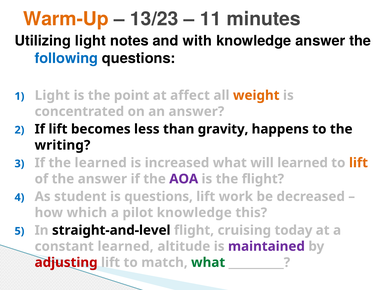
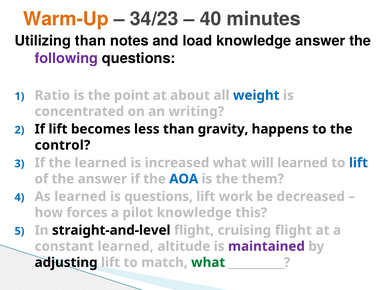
13/23: 13/23 -> 34/23 (154, 19)
11: 11 -> 40 (211, 19)
Utilizing light: light -> than (90, 41)
with: with -> load (197, 41)
following colour: blue -> purple (66, 58)
Light: Light -> Ratio (52, 95)
affect: affect -> about (190, 95)
weight colour: orange -> blue (256, 95)
an answer: answer -> writing (196, 112)
writing: writing -> control (62, 145)
lift colour: orange -> blue (358, 163)
AOA colour: purple -> blue (184, 179)
the flight: flight -> them (263, 179)
As student: student -> learned (80, 197)
which: which -> forces (87, 213)
cruising today: today -> flight (293, 230)
adjusting colour: red -> black (66, 263)
